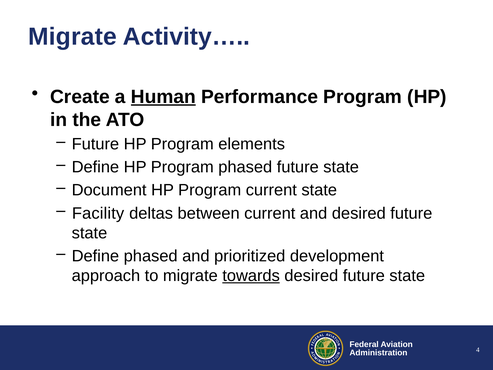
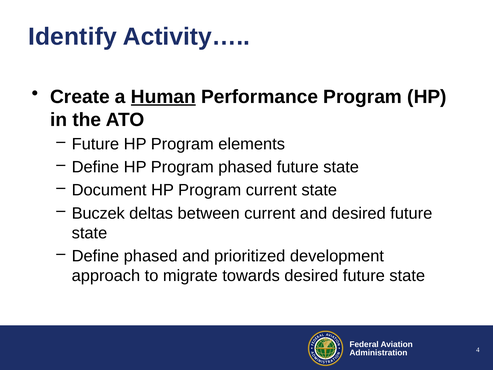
Migrate: Migrate -> Identify (72, 37)
Facility: Facility -> Buczek (98, 213)
towards underline: present -> none (251, 276)
